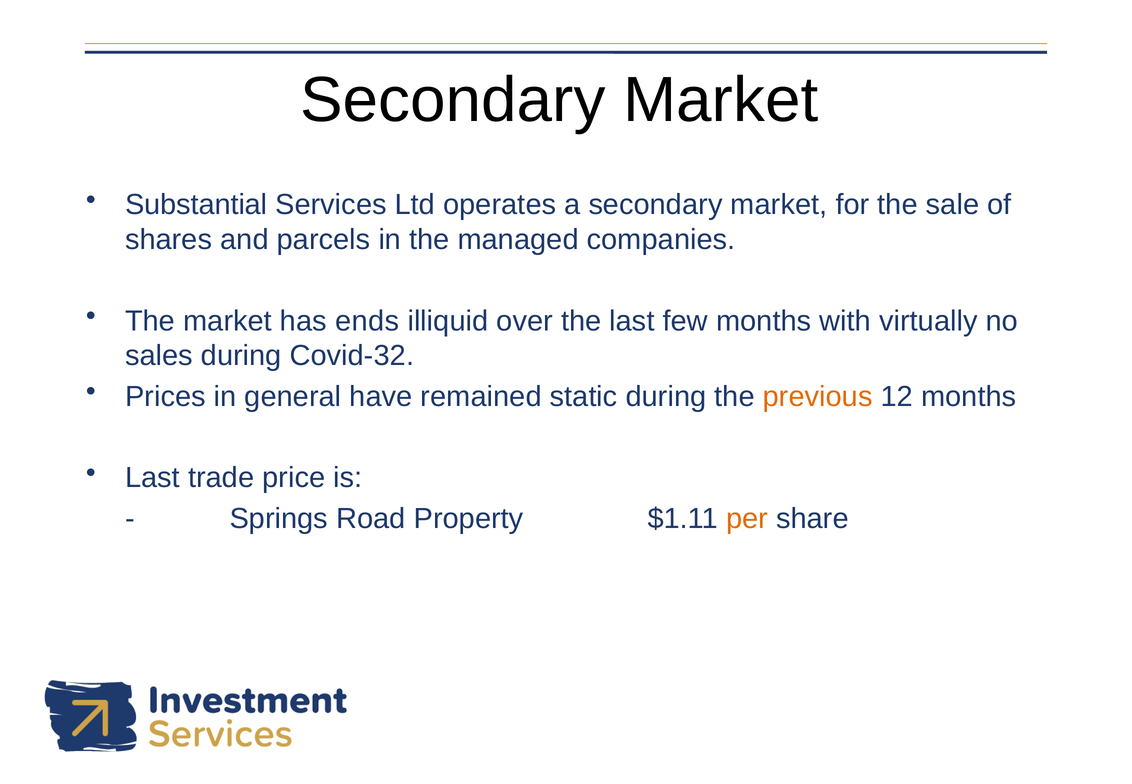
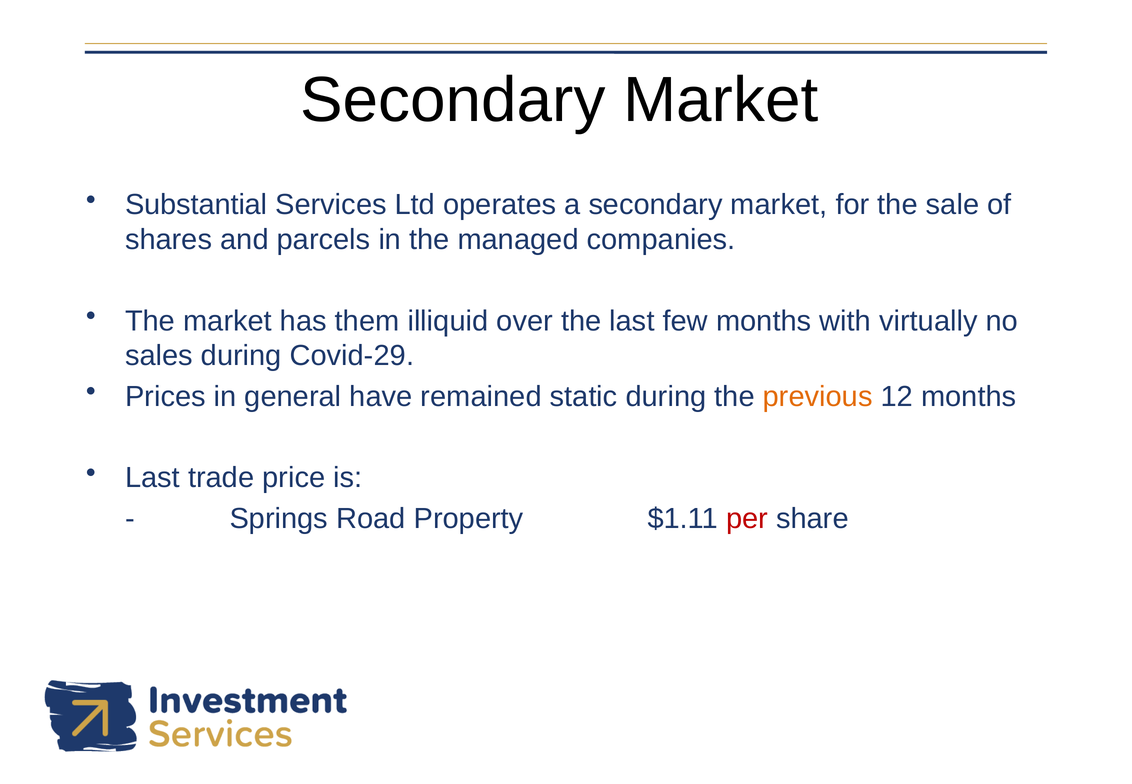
ends: ends -> them (367, 321)
Covid-32: Covid-32 -> Covid-29 (352, 356)
per colour: orange -> red (747, 518)
